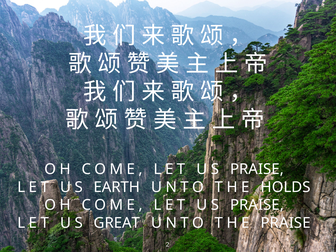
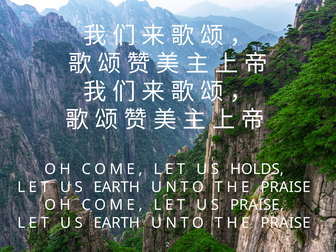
PRAISE: PRAISE -> HOLDS (257, 169)
HOLDS: HOLDS -> PRAISE (286, 187)
GREAT: GREAT -> EARTH (117, 223)
